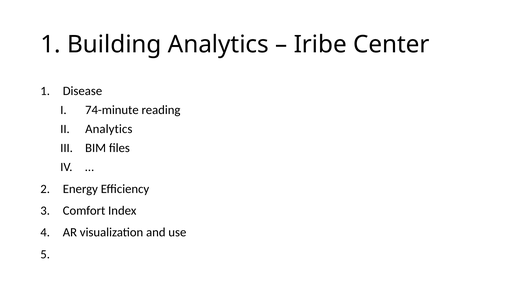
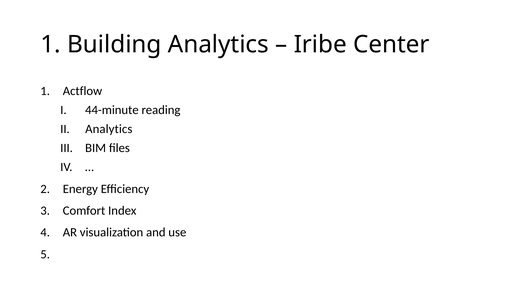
Disease: Disease -> Actflow (82, 91)
74-minute: 74-minute -> 44-minute (112, 110)
